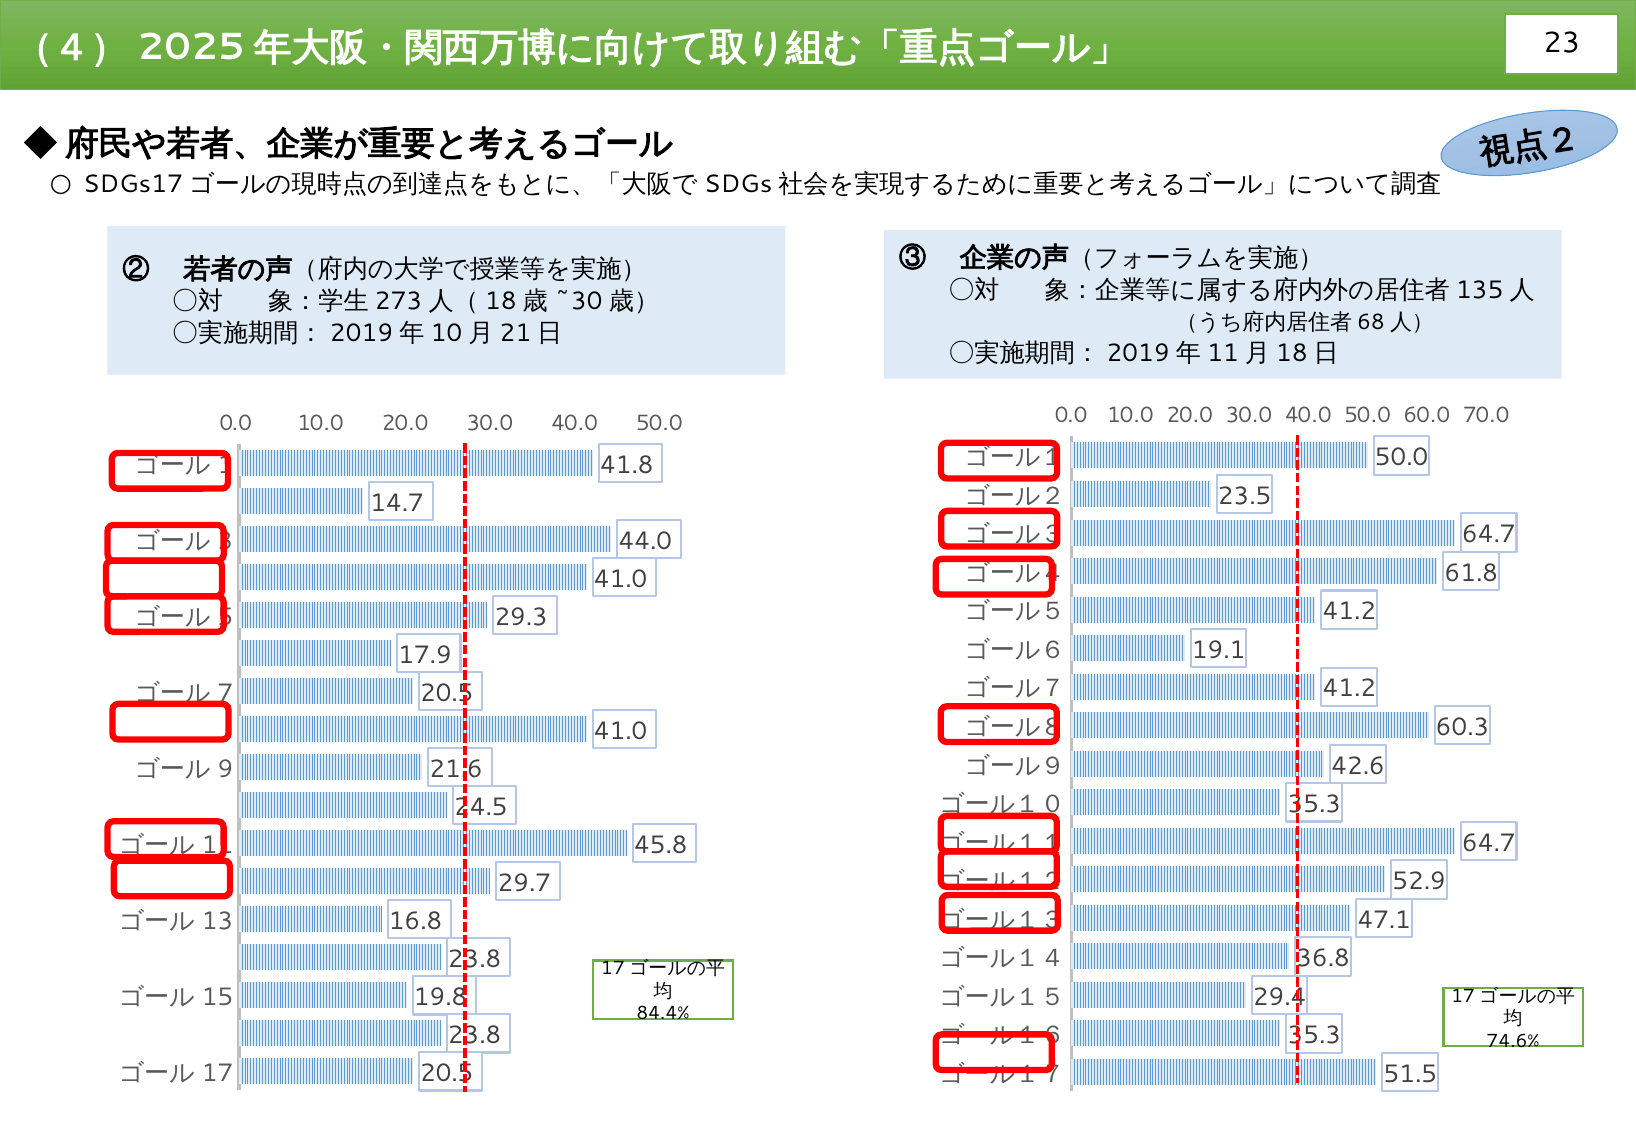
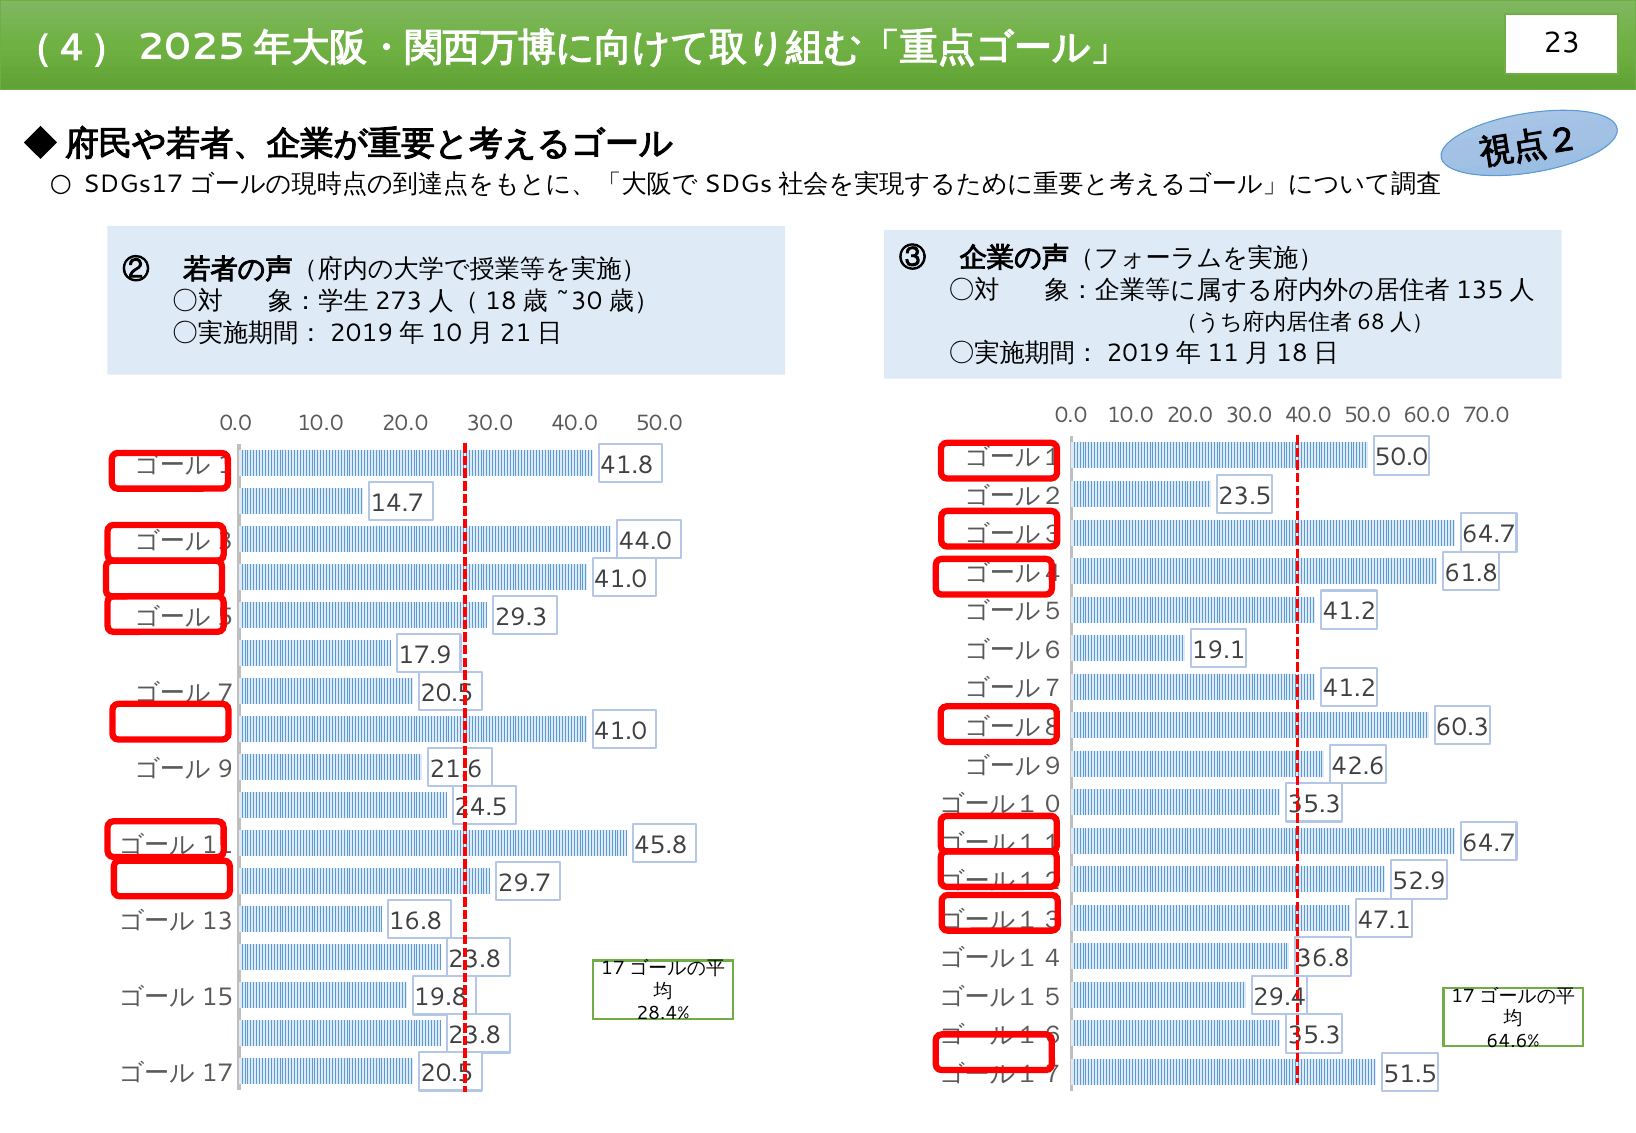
84.4%: 84.4% -> 28.4% (663, 1013)
74.6%: 74.6% -> 64.6% (1513, 1041)
